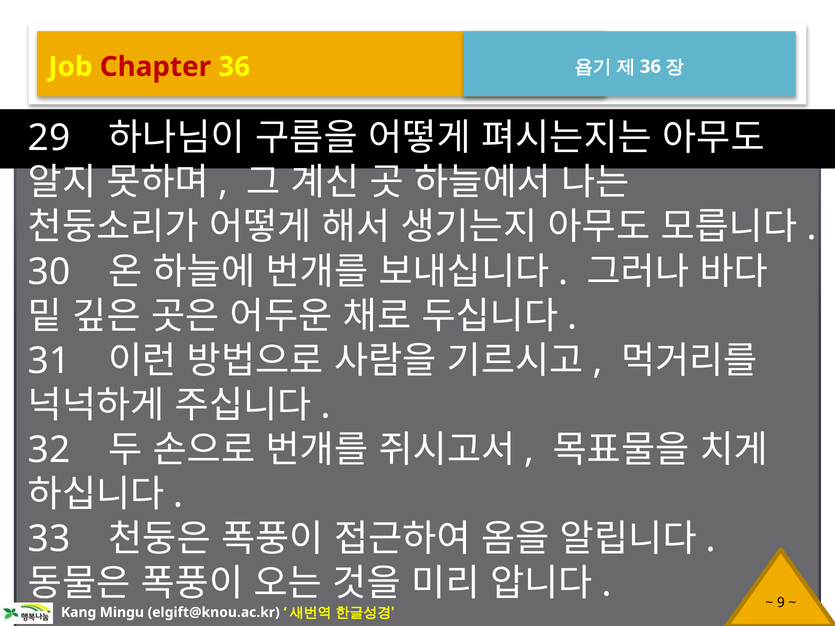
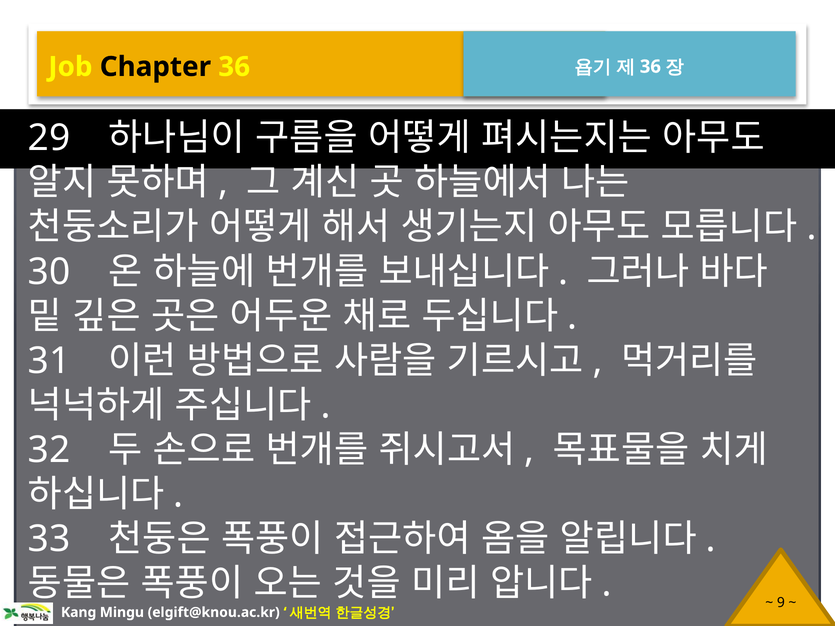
Chapter colour: red -> black (155, 67)
